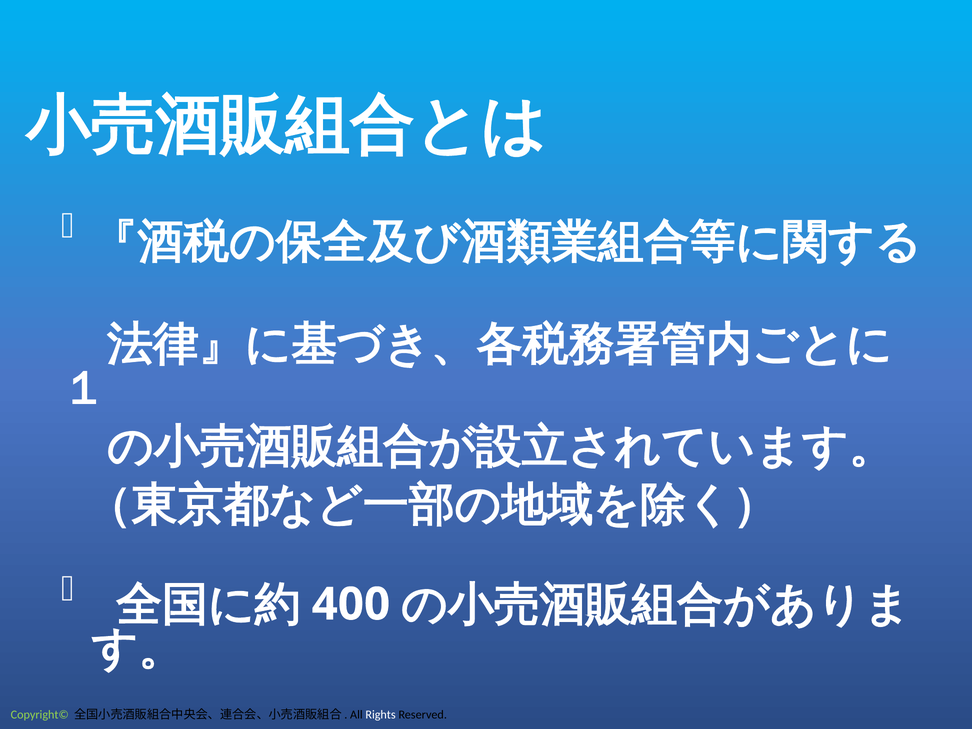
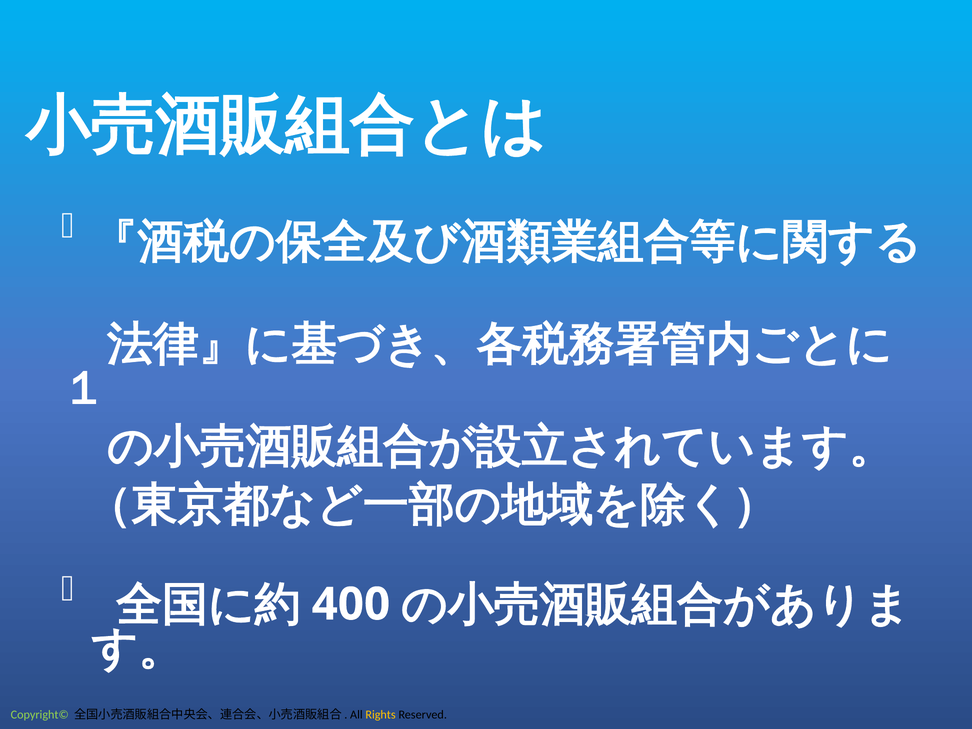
Rights colour: white -> yellow (381, 715)
